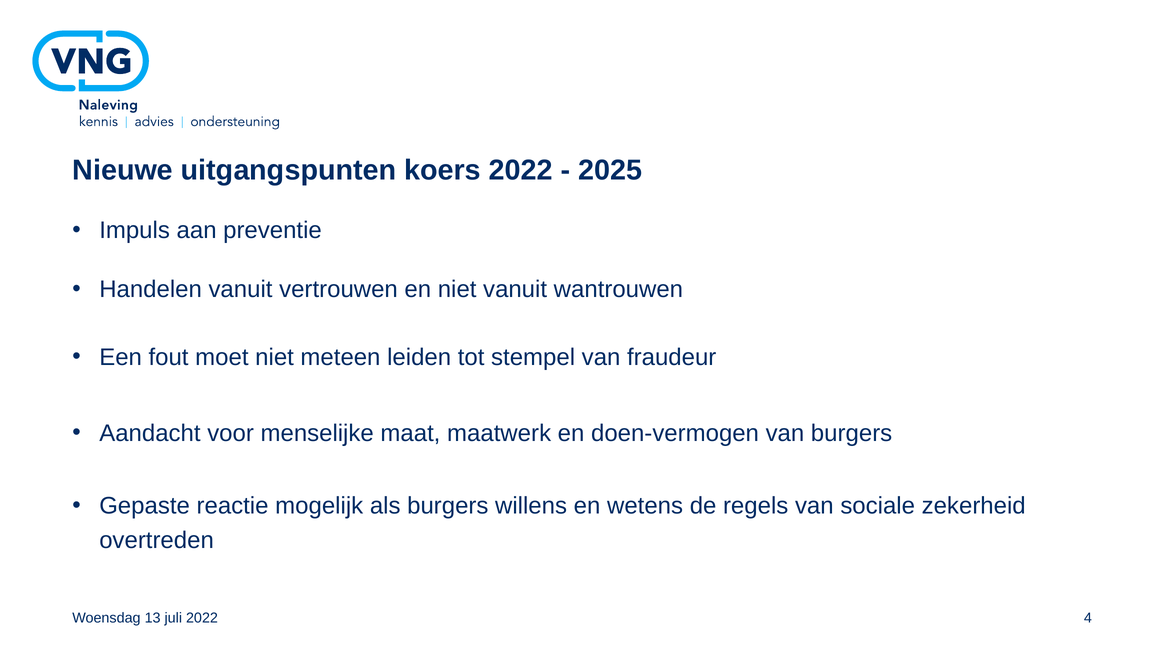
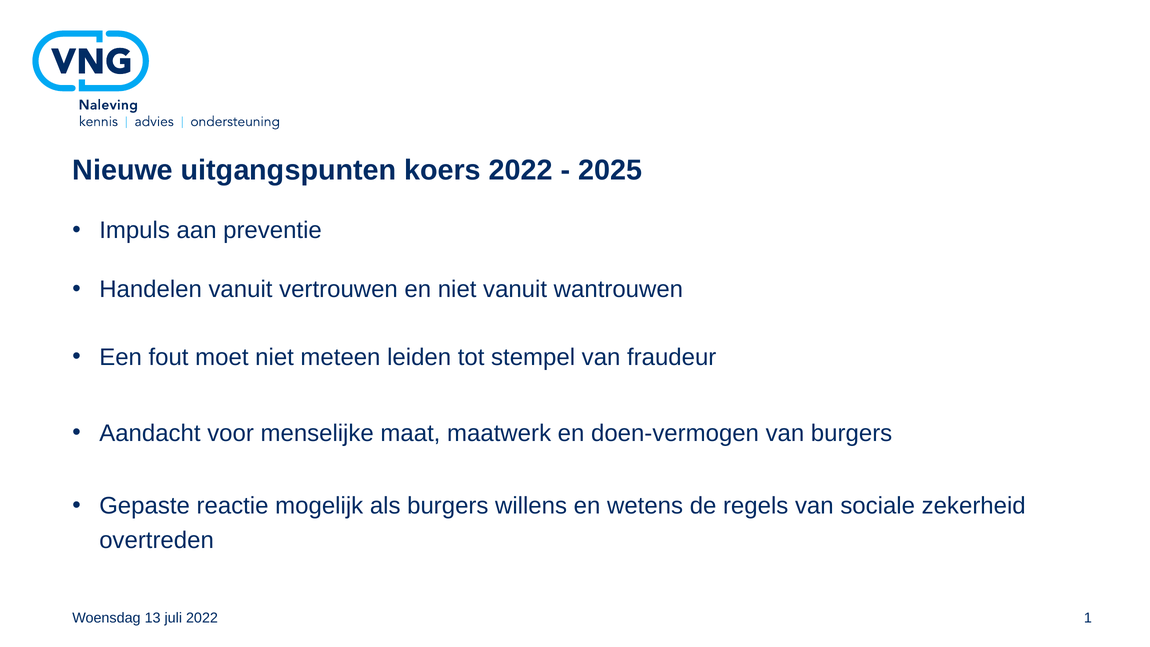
4: 4 -> 1 (1088, 618)
